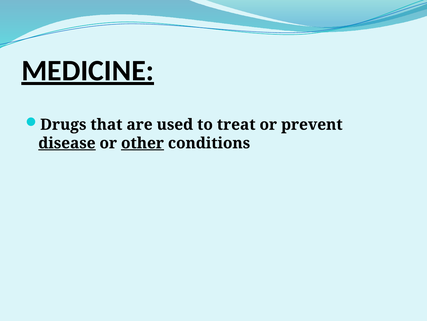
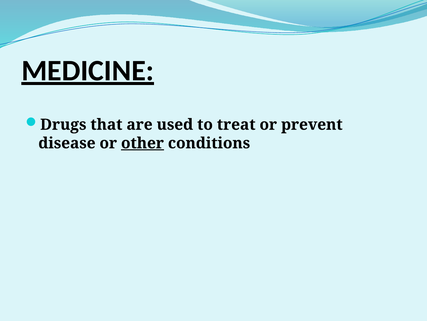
disease underline: present -> none (67, 143)
